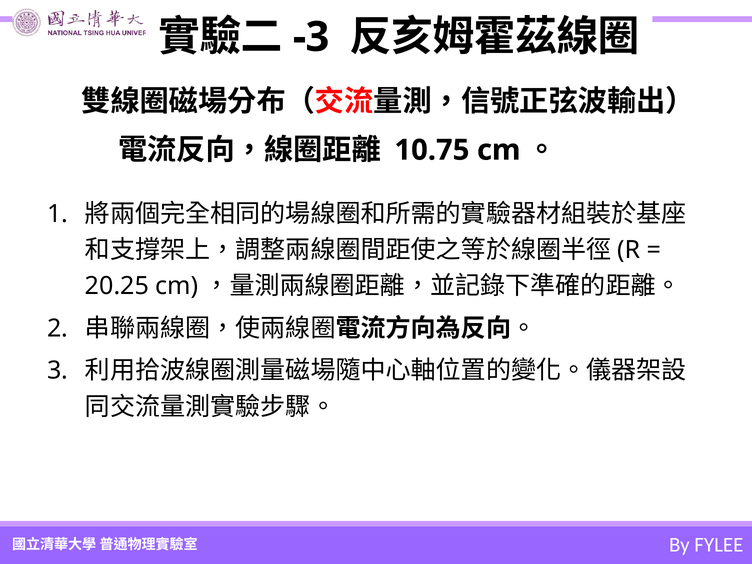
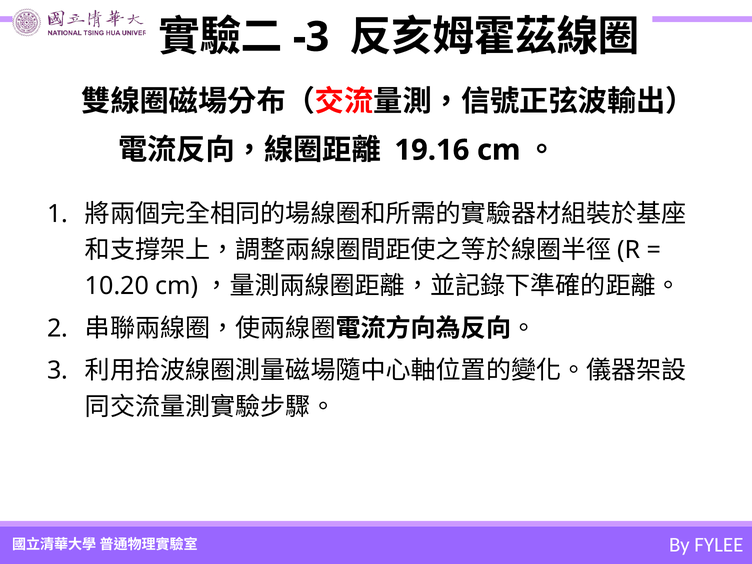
10.75: 10.75 -> 19.16 (432, 150)
20.25: 20.25 -> 10.20 (117, 286)
